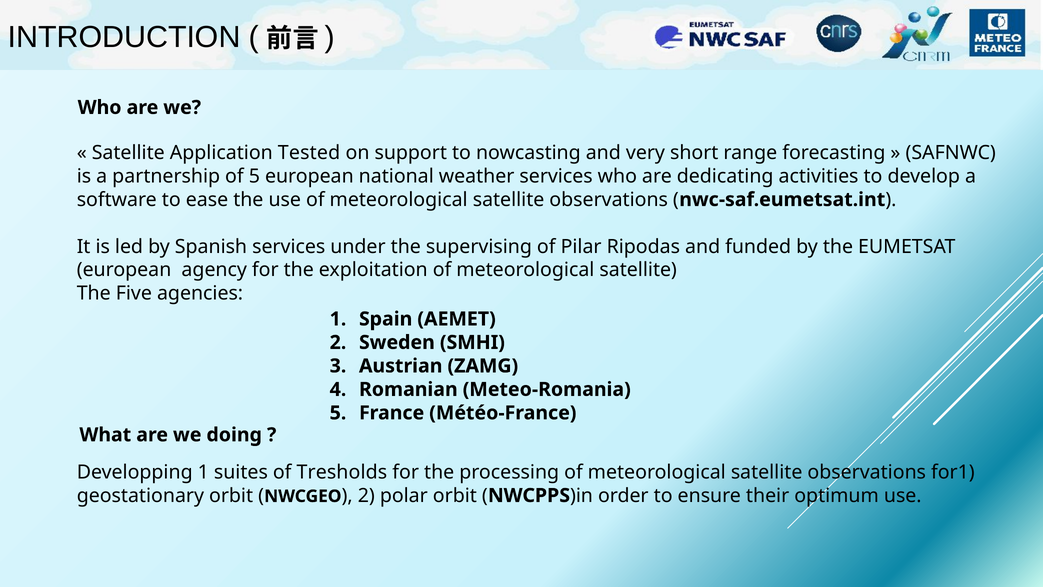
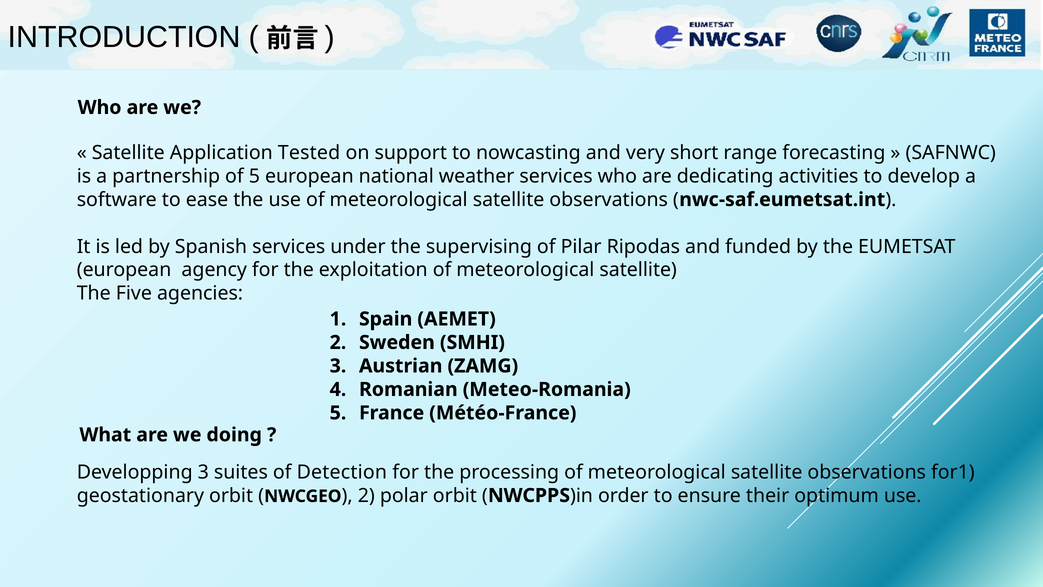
Developping 1: 1 -> 3 (203, 472)
Tresholds: Tresholds -> Detection (342, 472)
